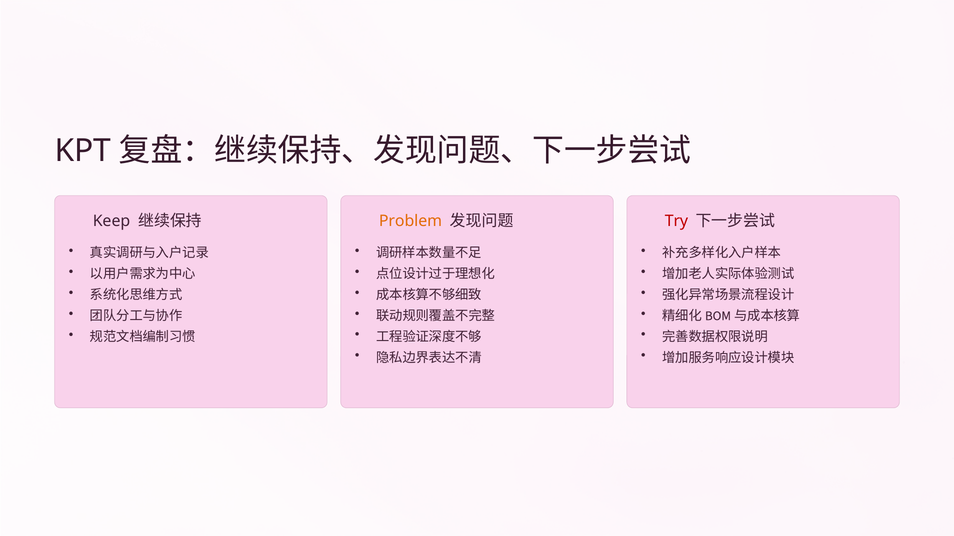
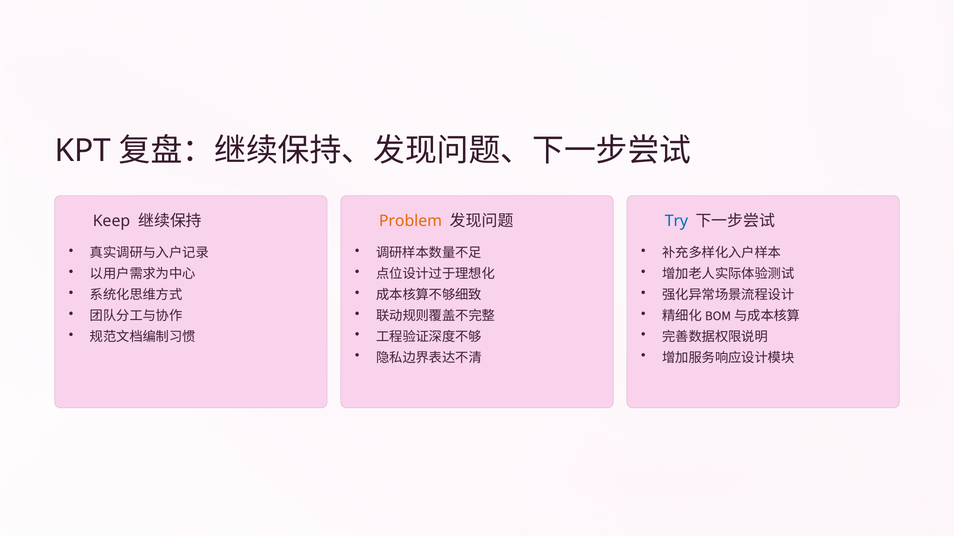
Try colour: red -> blue (676, 221)
